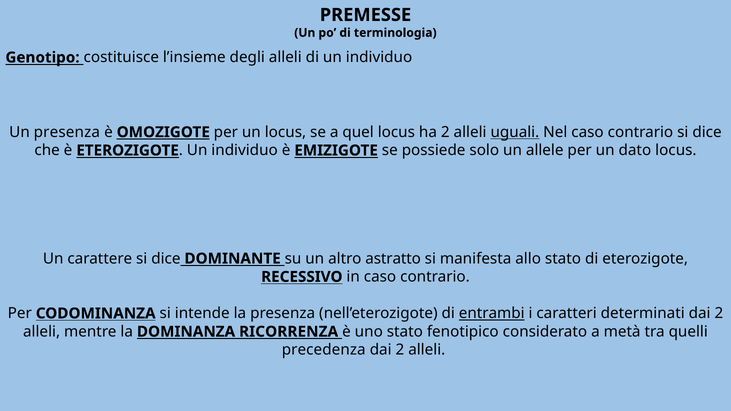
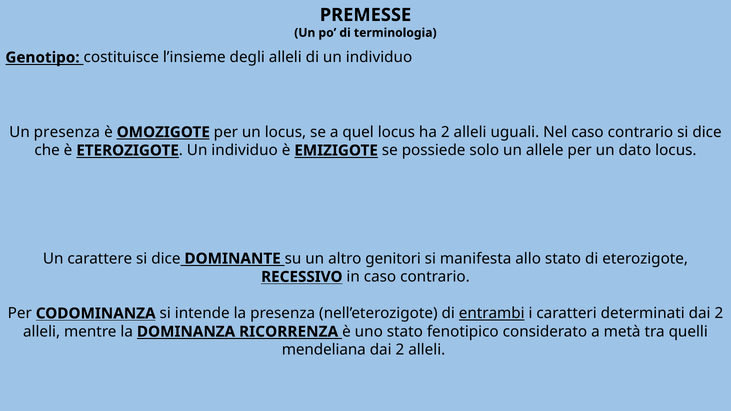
uguali underline: present -> none (515, 132)
astratto: astratto -> genitori (393, 259)
precedenza: precedenza -> mendeliana (324, 350)
